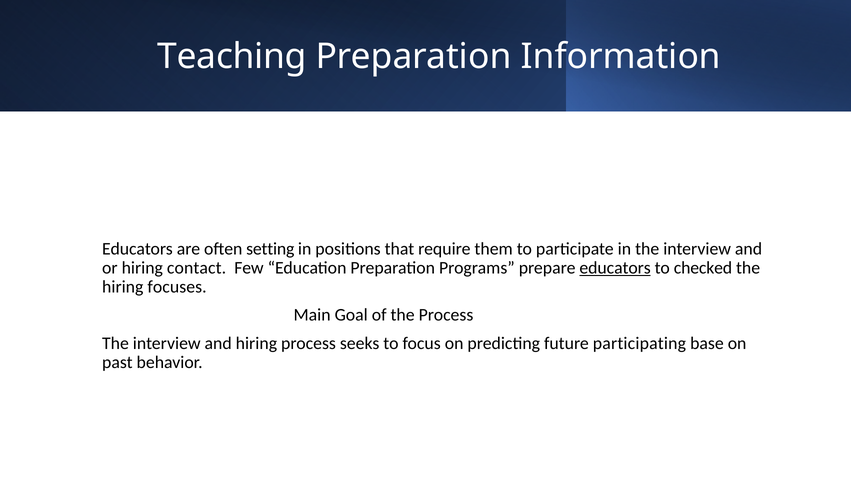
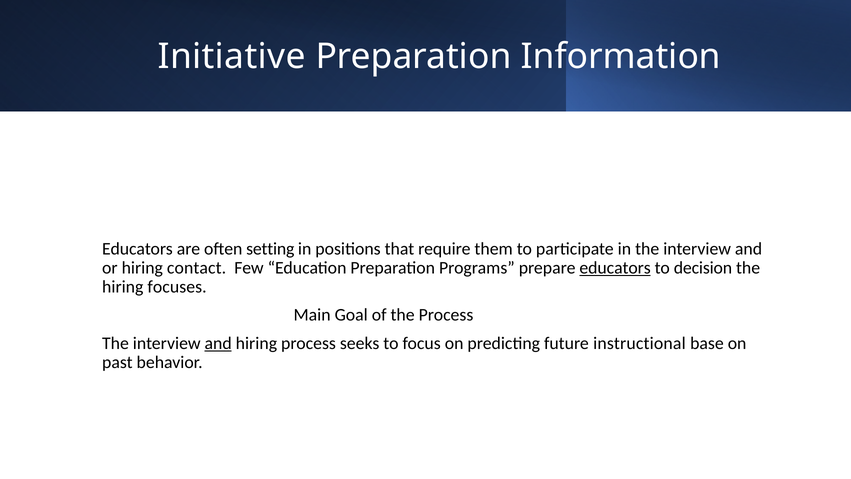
Teaching: Teaching -> Initiative (232, 56)
checked: checked -> decision (703, 268)
and underline: none -> present (218, 343)
participating: participating -> instructional (639, 343)
